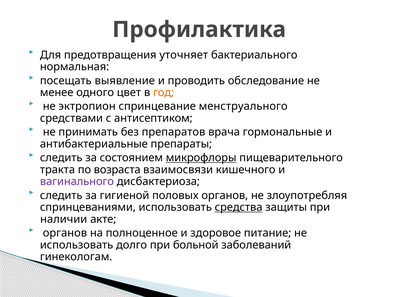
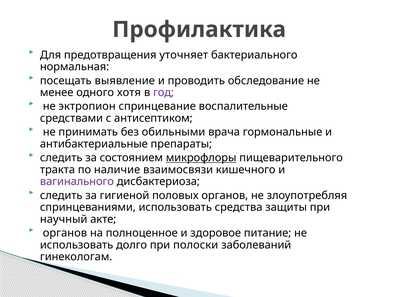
цвет: цвет -> хотя (129, 93)
год colour: orange -> purple (164, 93)
менструального: менструального -> воспалительные (243, 106)
препаратов: препаратов -> обильными (173, 132)
возраста: возраста -> наличие (117, 170)
средства underline: present -> none (239, 207)
наличии: наличии -> научный (64, 219)
больной: больной -> полоски (196, 245)
